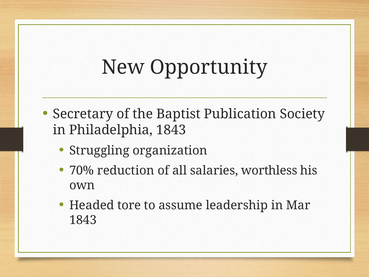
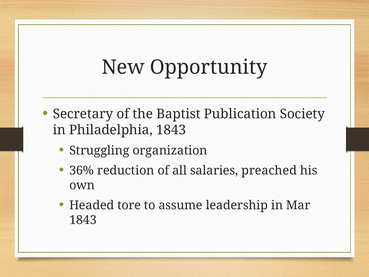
70%: 70% -> 36% (82, 170)
worthless: worthless -> preached (269, 170)
